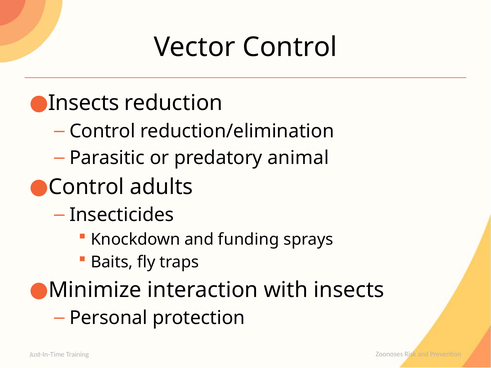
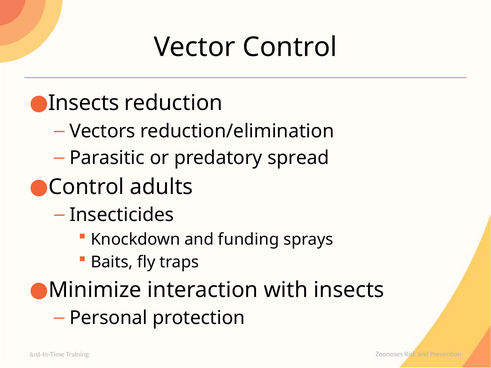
Control: Control -> Vectors (102, 131)
animal: animal -> spread (298, 158)
